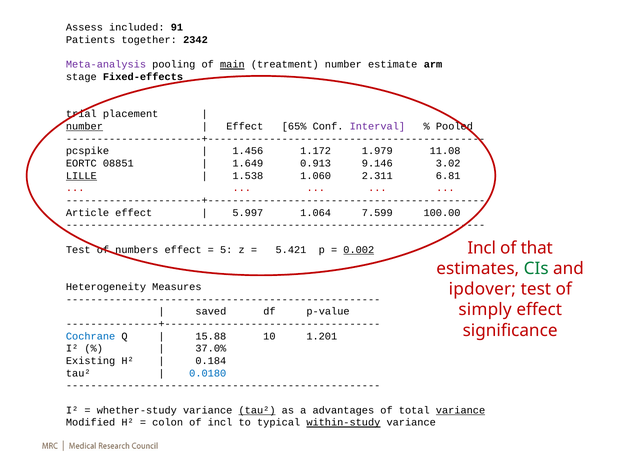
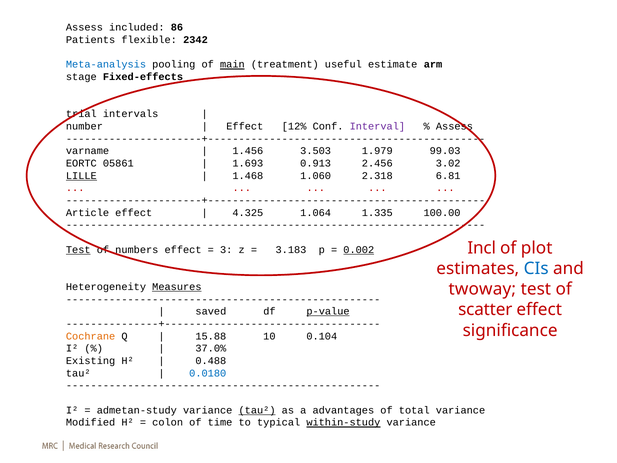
91: 91 -> 86 (177, 27)
together: together -> flexible (149, 40)
Meta-analysis colour: purple -> blue (106, 65)
treatment number: number -> useful (343, 65)
placement: placement -> intervals (131, 114)
number underline: present -> none (84, 126)
65%: 65% -> 12% (294, 126)
Pooled: Pooled -> Assess (454, 126)
pcspike: pcspike -> varname (88, 151)
1.172: 1.172 -> 3.503 (316, 151)
11.08: 11.08 -> 99.03 (445, 151)
08851: 08851 -> 05861 (118, 163)
1.649: 1.649 -> 1.693 (248, 163)
9.146: 9.146 -> 2.456 (377, 163)
1.538: 1.538 -> 1.468 (248, 176)
2.311: 2.311 -> 2.318 (377, 176)
5.997: 5.997 -> 4.325 (248, 213)
7.599: 7.599 -> 1.335 (377, 213)
that: that -> plot (537, 248)
Test underline: none -> present (78, 250)
5: 5 -> 3 (226, 250)
5.421: 5.421 -> 3.183 (291, 250)
CIs colour: green -> blue (536, 268)
Measures underline: none -> present (177, 287)
ipdover: ipdover -> twoway (482, 289)
simply: simply -> scatter (485, 310)
p-value underline: none -> present (328, 311)
Cochrane colour: blue -> orange (91, 336)
1.201: 1.201 -> 0.104 (322, 336)
0.184: 0.184 -> 0.488 (211, 361)
whether-study: whether-study -> admetan-study (137, 410)
variance underline: present -> none (461, 410)
of incl: incl -> time (220, 422)
